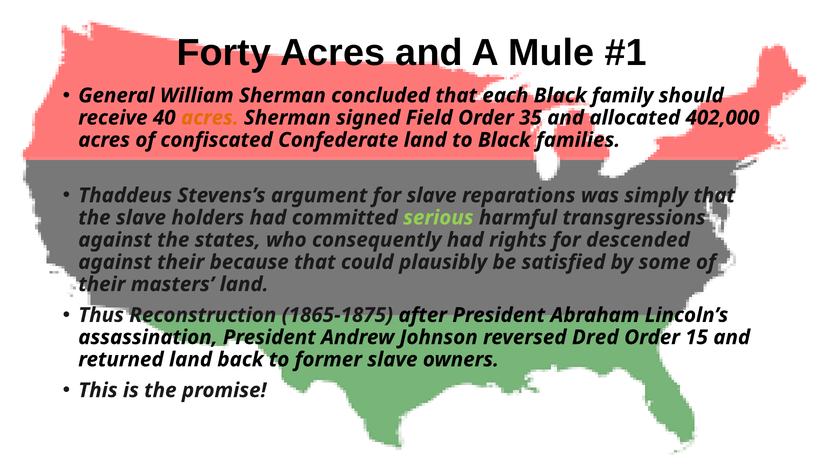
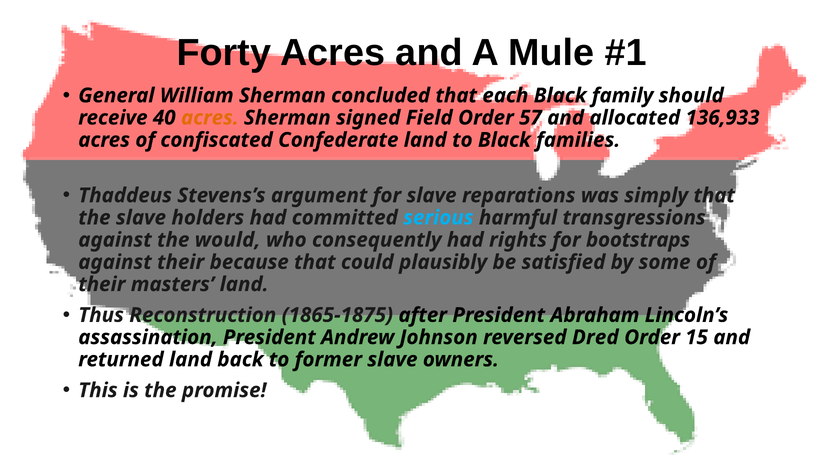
35: 35 -> 57 (530, 118)
402,000: 402,000 -> 136,933 (723, 118)
serious colour: light green -> light blue (438, 218)
states: states -> would (228, 240)
descended: descended -> bootstraps (638, 240)
